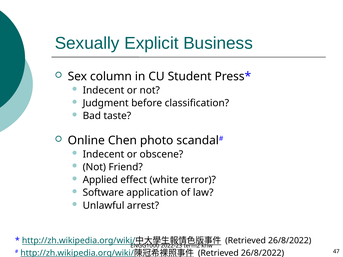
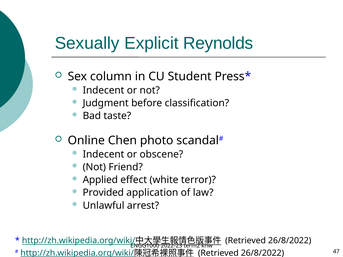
Business: Business -> Reynolds (218, 43)
Software: Software -> Provided (103, 193)
